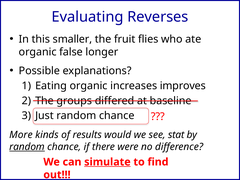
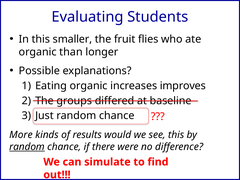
Reverses: Reverses -> Students (158, 17)
false: false -> than (71, 52)
see stat: stat -> this (176, 135)
simulate underline: present -> none (107, 162)
